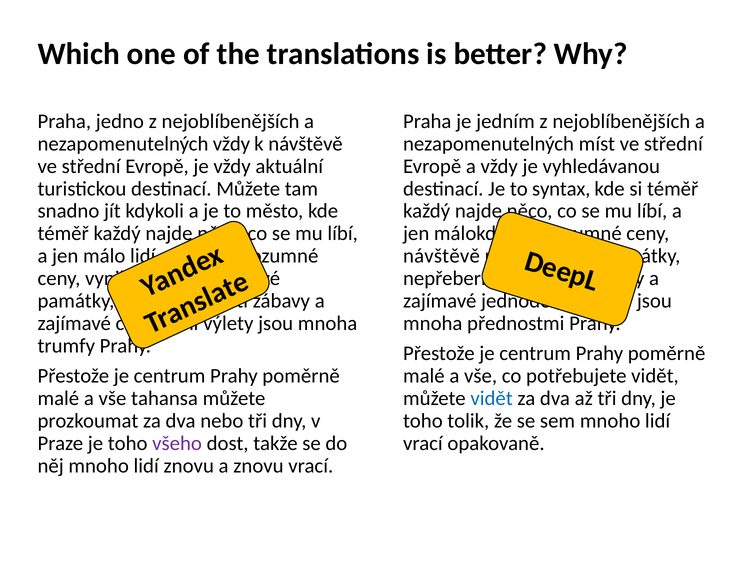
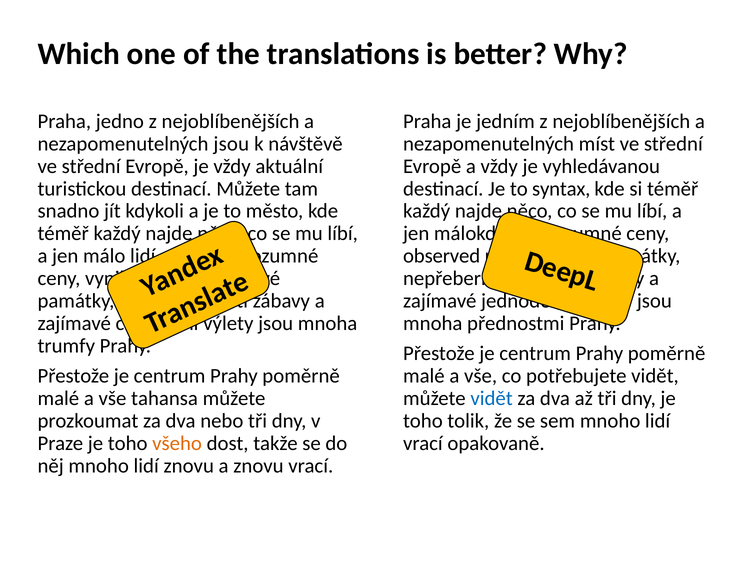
nezapomenutelných vždy: vždy -> jsou (231, 144)
návštěvě: návštěvě -> observed (442, 256)
všeho colour: purple -> orange (177, 443)
